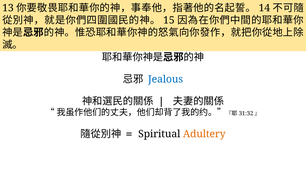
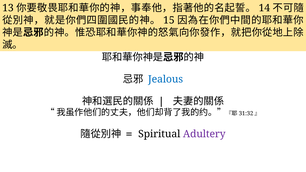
Adultery colour: orange -> purple (204, 134)
